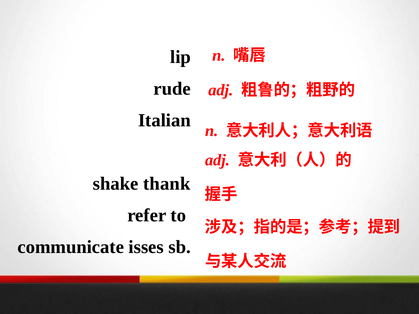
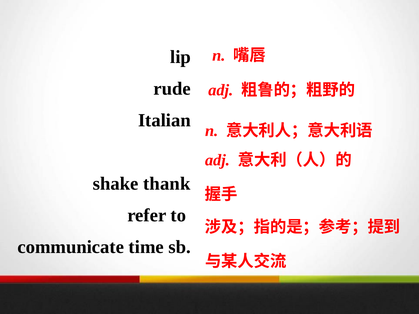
isses: isses -> time (146, 247)
